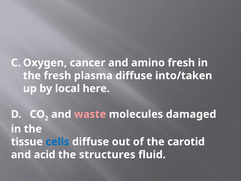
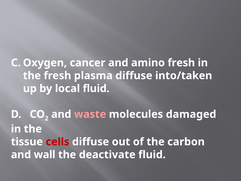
local here: here -> fluid (96, 88)
cells colour: blue -> red (57, 142)
carotid: carotid -> carbon (186, 142)
acid: acid -> wall (45, 154)
structures: structures -> deactivate (107, 154)
